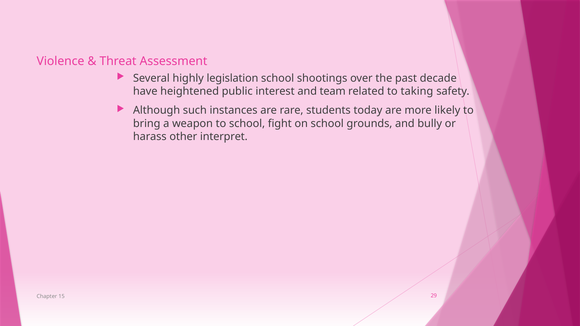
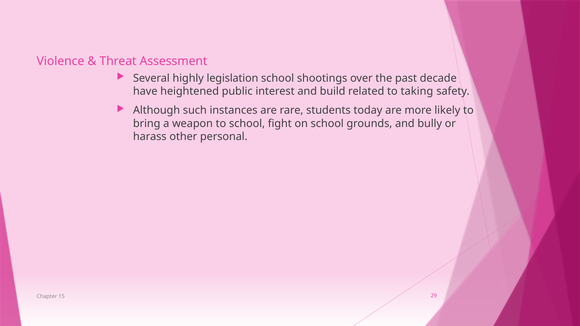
team: team -> build (333, 91)
interpret: interpret -> personal (224, 137)
